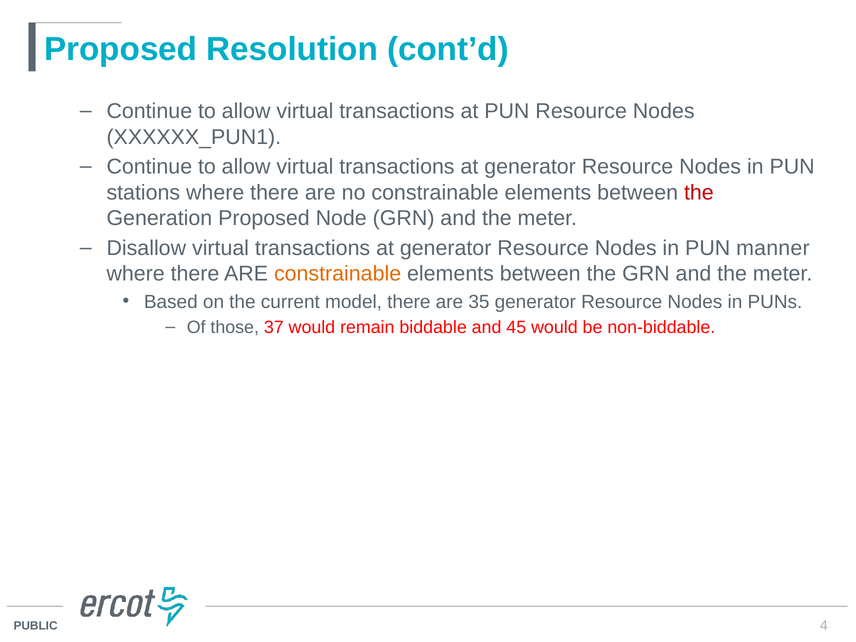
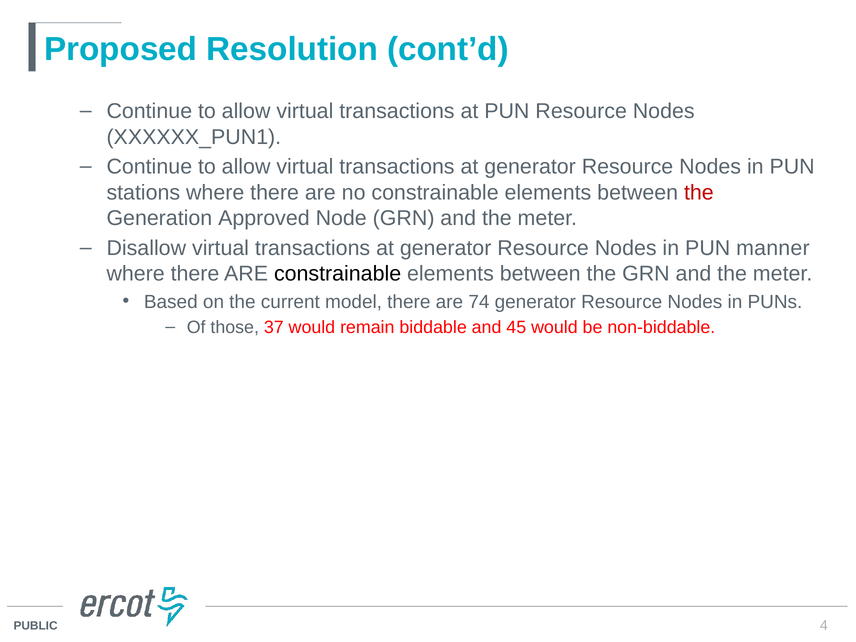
Generation Proposed: Proposed -> Approved (264, 218)
constrainable colour: orange -> black (338, 274)
35: 35 -> 74 (479, 302)
